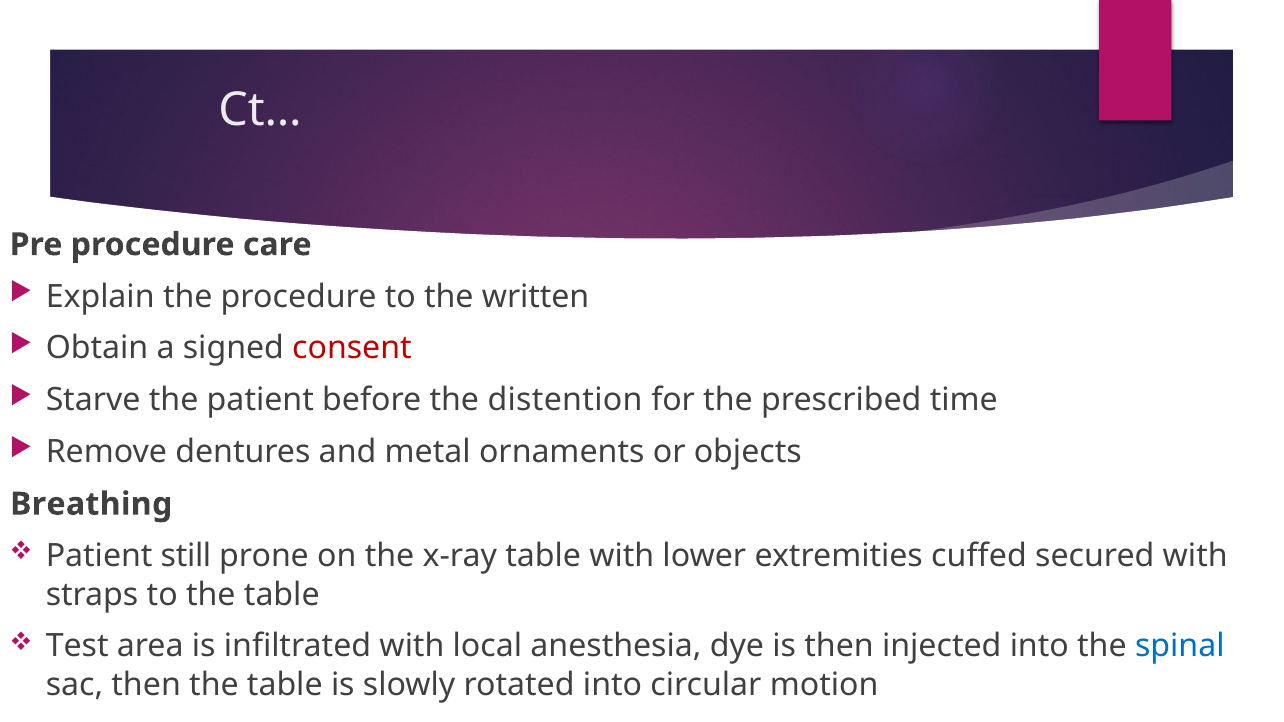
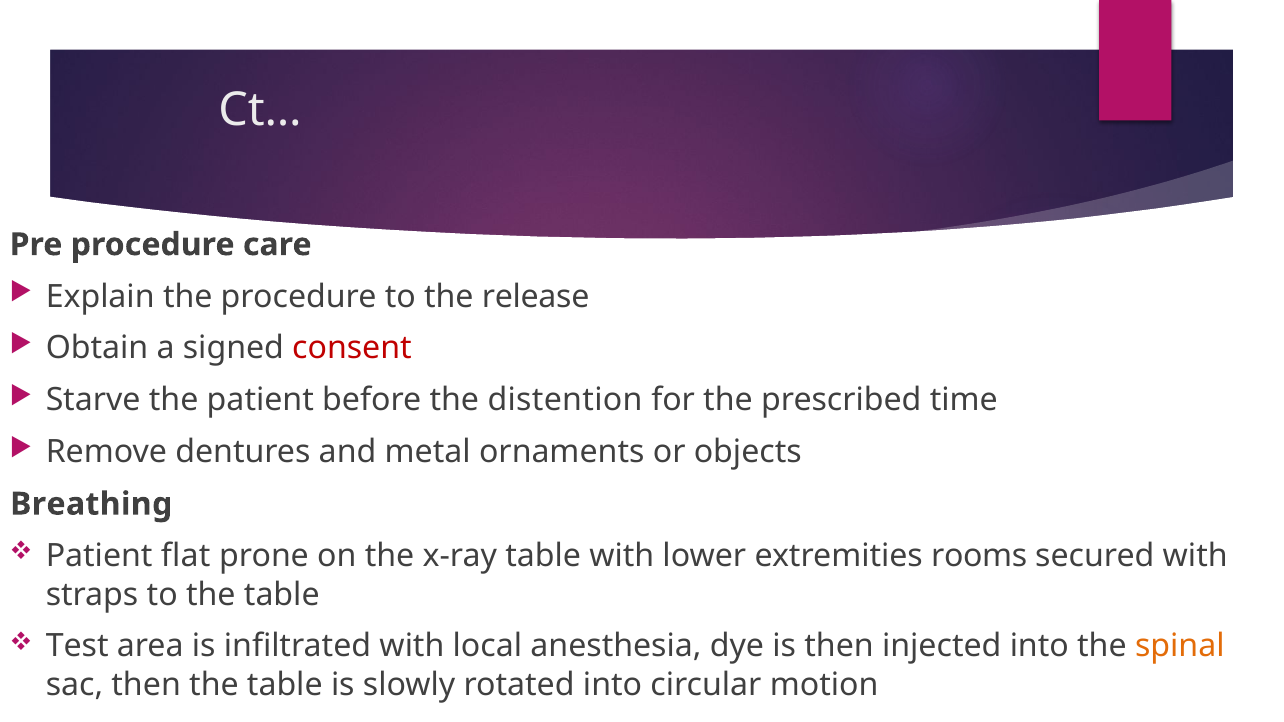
written: written -> release (536, 297)
still: still -> flat (186, 556)
cuffed: cuffed -> rooms (979, 556)
spinal colour: blue -> orange (1180, 647)
